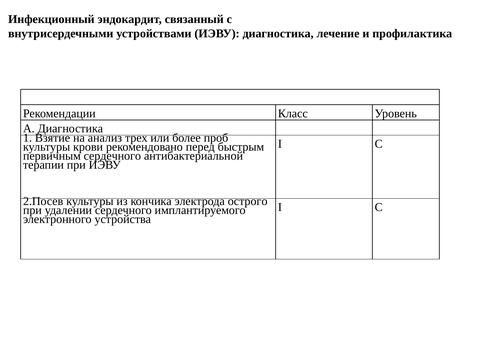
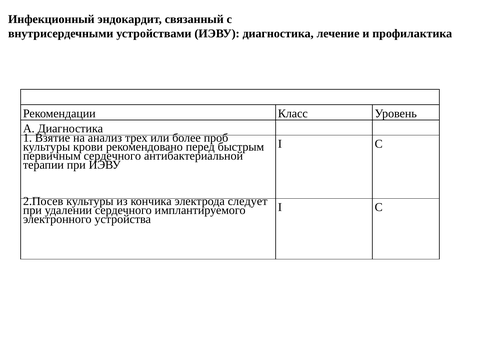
острого: острого -> следует (248, 201)
